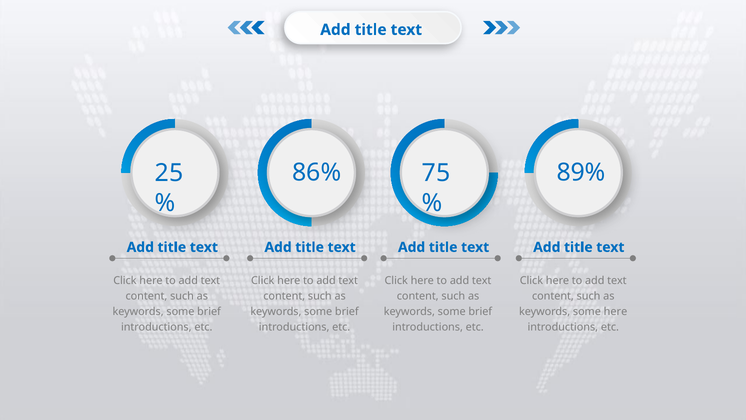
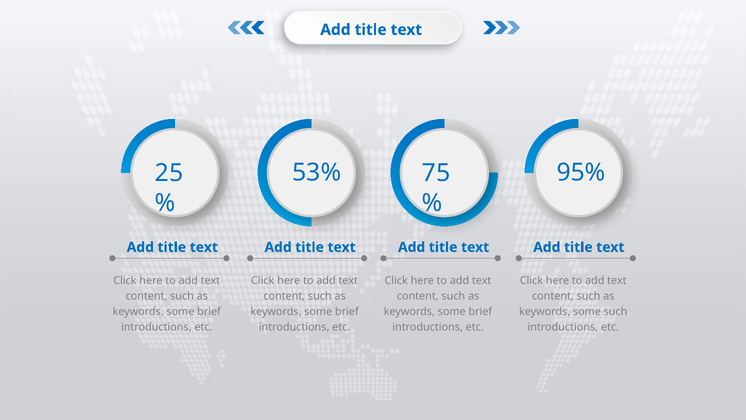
86%: 86% -> 53% (317, 172)
89%: 89% -> 95% (581, 172)
some here: here -> such (615, 311)
